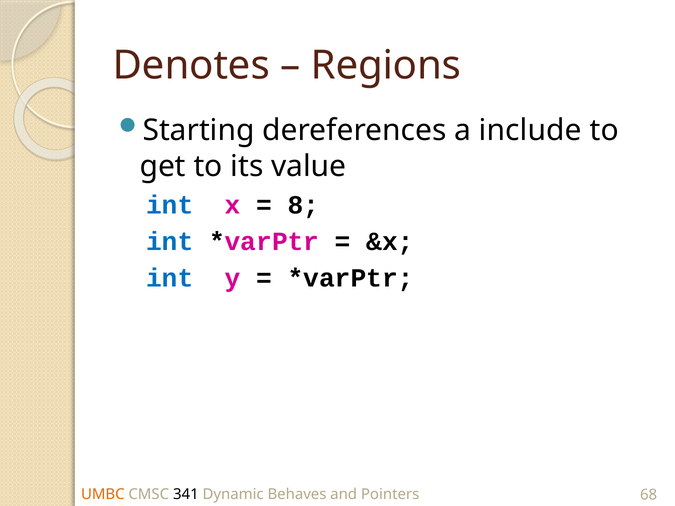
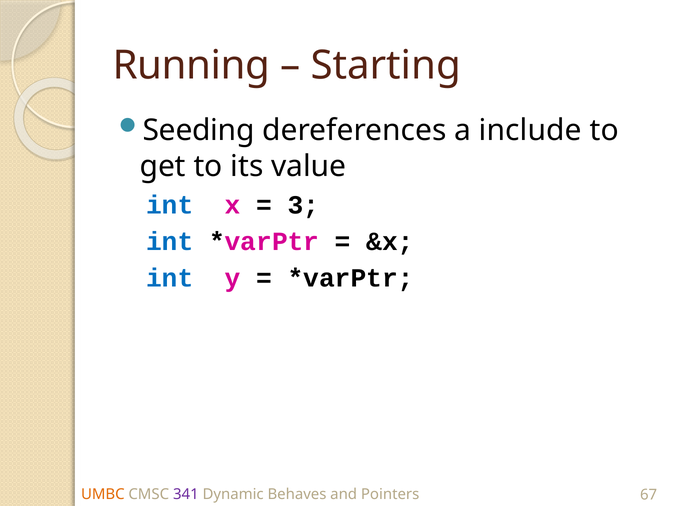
Denotes: Denotes -> Running (191, 65)
Regions: Regions -> Starting (386, 65)
Starting: Starting -> Seeding (199, 130)
8: 8 -> 3 (303, 205)
341 colour: black -> purple (186, 495)
68: 68 -> 67 (649, 495)
